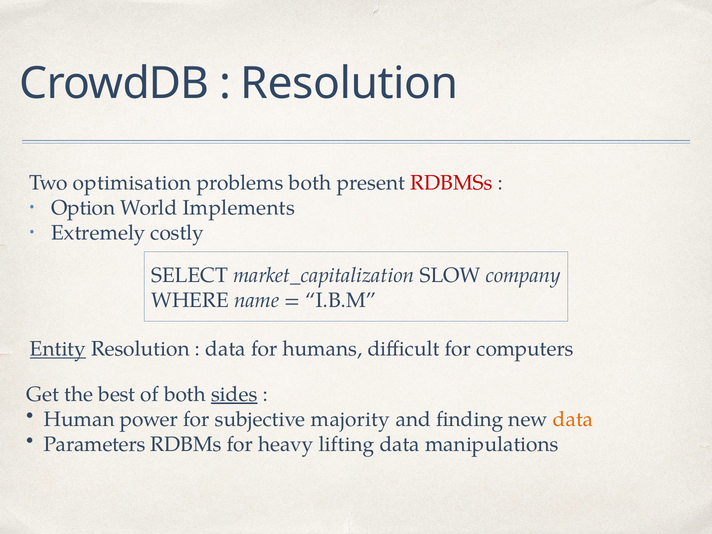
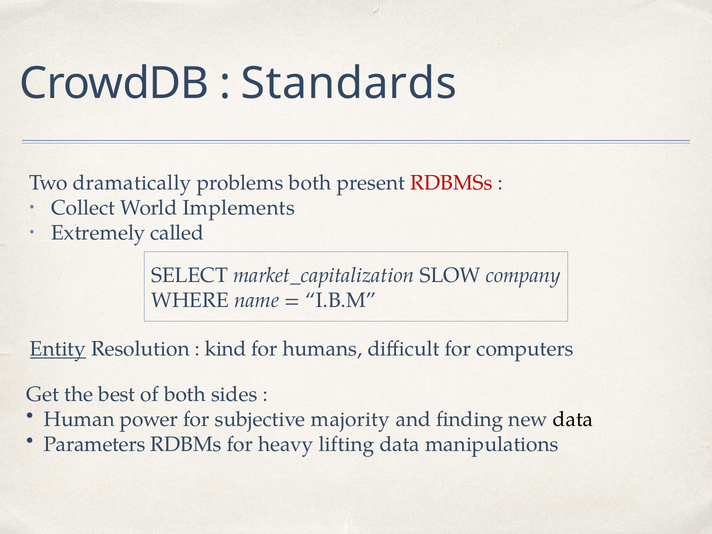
Resolution: Resolution -> Standards (349, 83)
optimisation: optimisation -> dramatically (132, 183)
Option: Option -> Collect (83, 208)
costly: costly -> called (177, 233)
data: data -> kind (226, 349)
sides underline: present -> none (234, 394)
data colour: orange -> black (573, 419)
